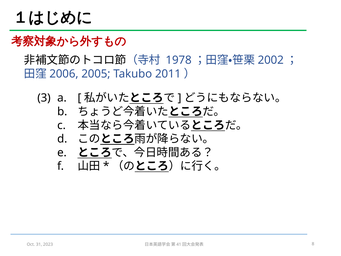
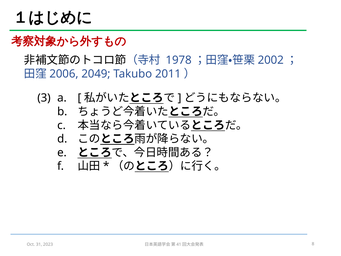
2005: 2005 -> 2049 (96, 74)
